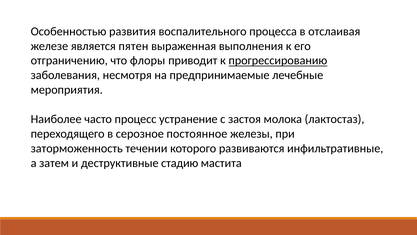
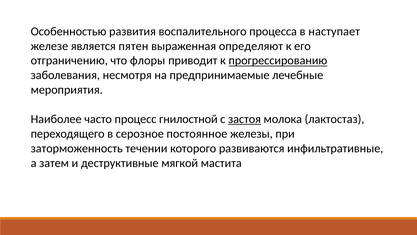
отслаивая: отслаивая -> наступает (334, 31)
выполнения: выполнения -> определяют (251, 46)
устранение: устранение -> гнилостной (188, 119)
застоя underline: none -> present (245, 119)
стадию: стадию -> мягкой (180, 163)
